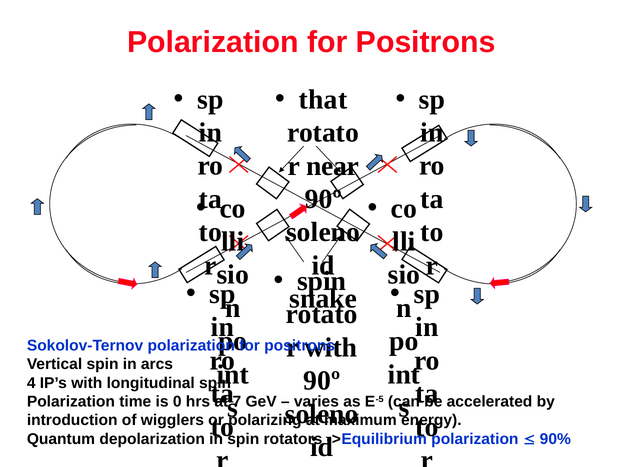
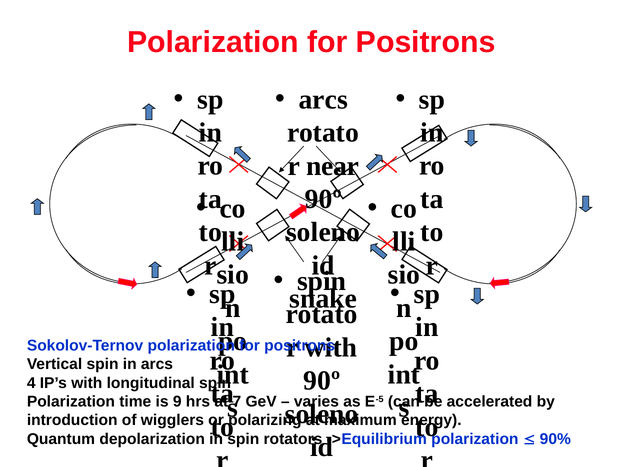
that: that -> arcs (323, 99)
0: 0 -> 9 (177, 402)
